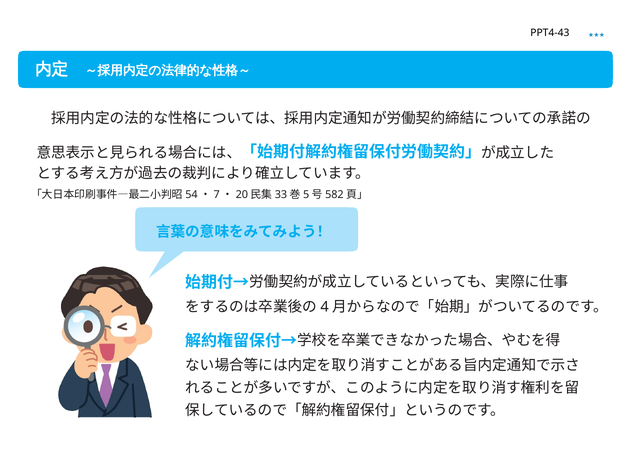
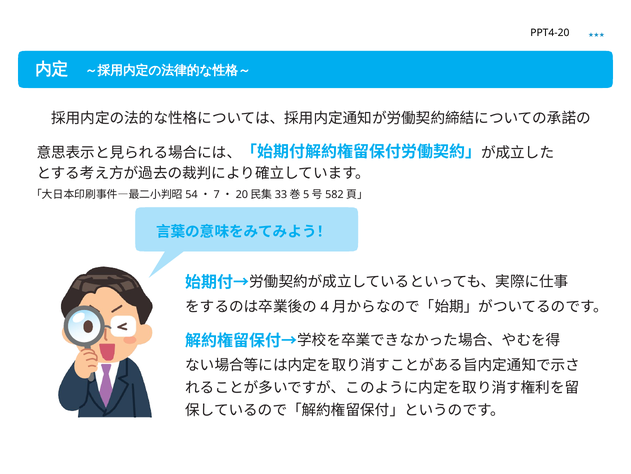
PPT4-43: PPT4-43 -> PPT4-20 (550, 33)
